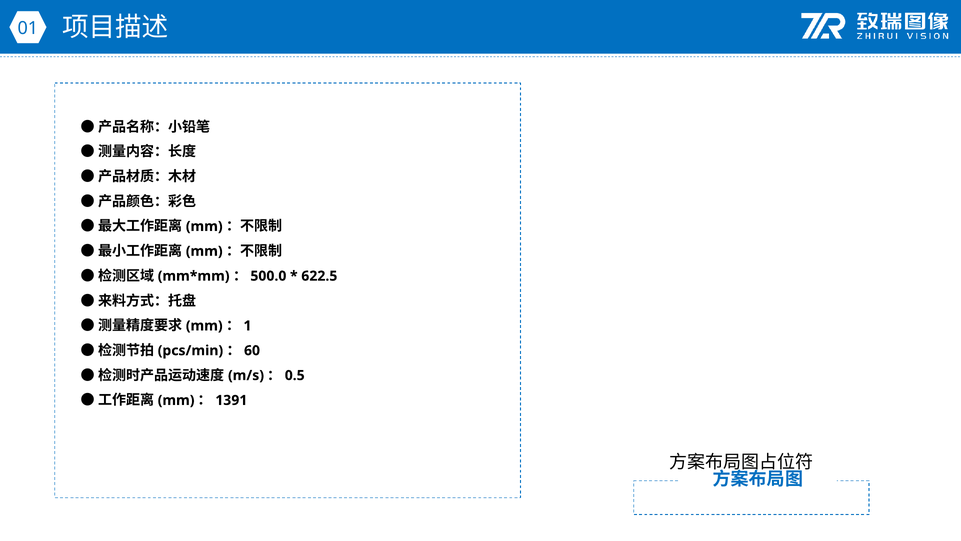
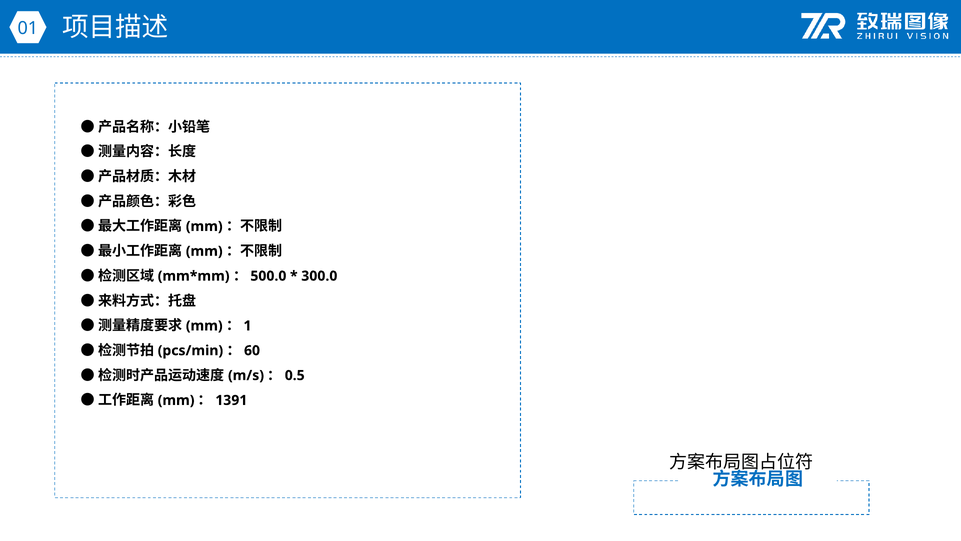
622.5: 622.5 -> 300.0 (319, 276)
